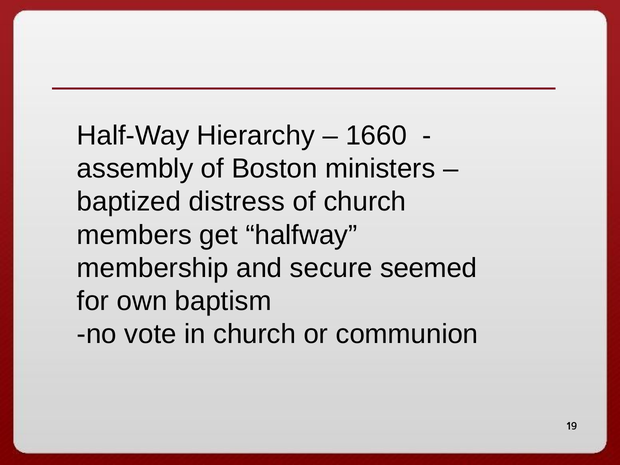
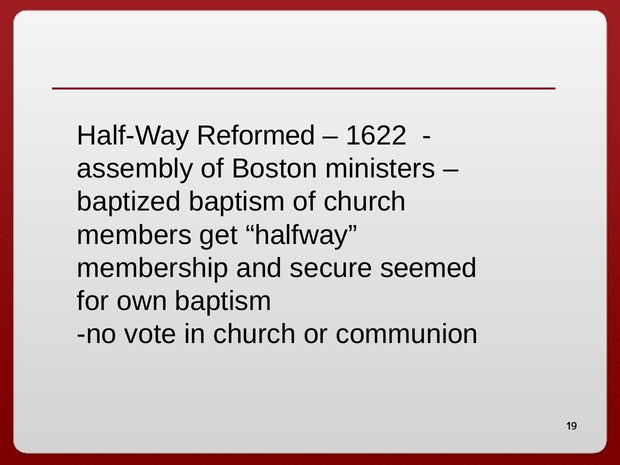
Hierarchy: Hierarchy -> Reformed (256, 136)
1660: 1660 -> 1622 (376, 136)
baptized distress: distress -> baptism (237, 202)
